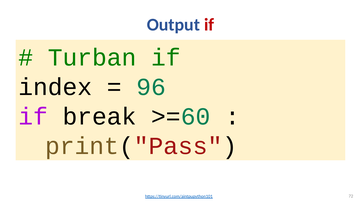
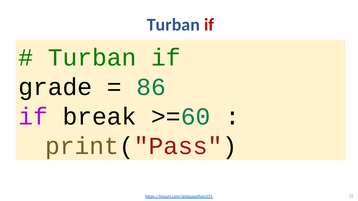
Output: Output -> Turban (173, 25)
index: index -> grade (55, 87)
96: 96 -> 86 (151, 87)
